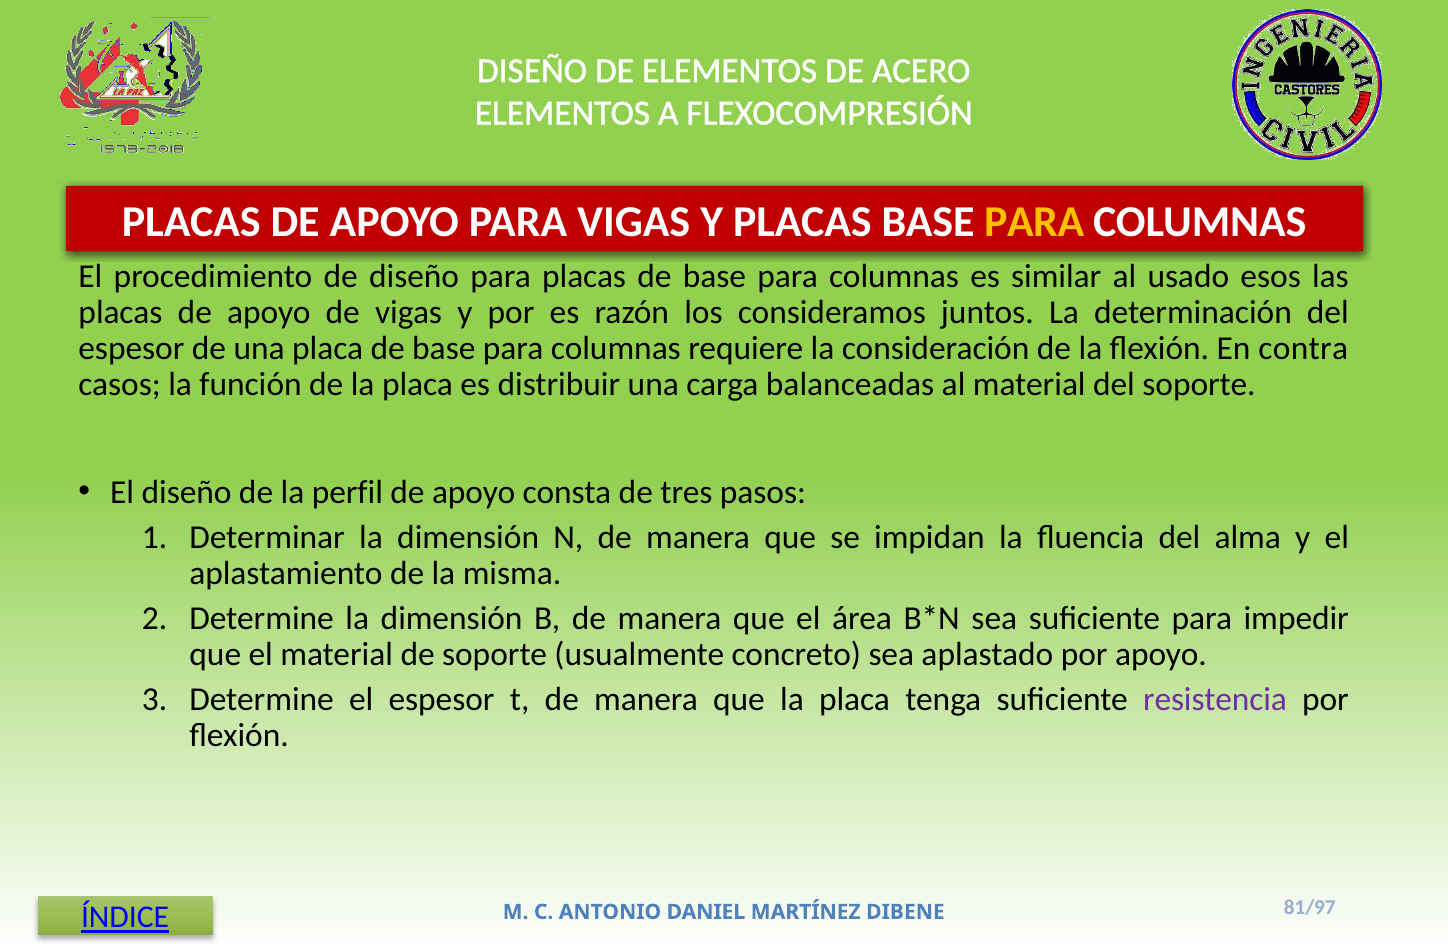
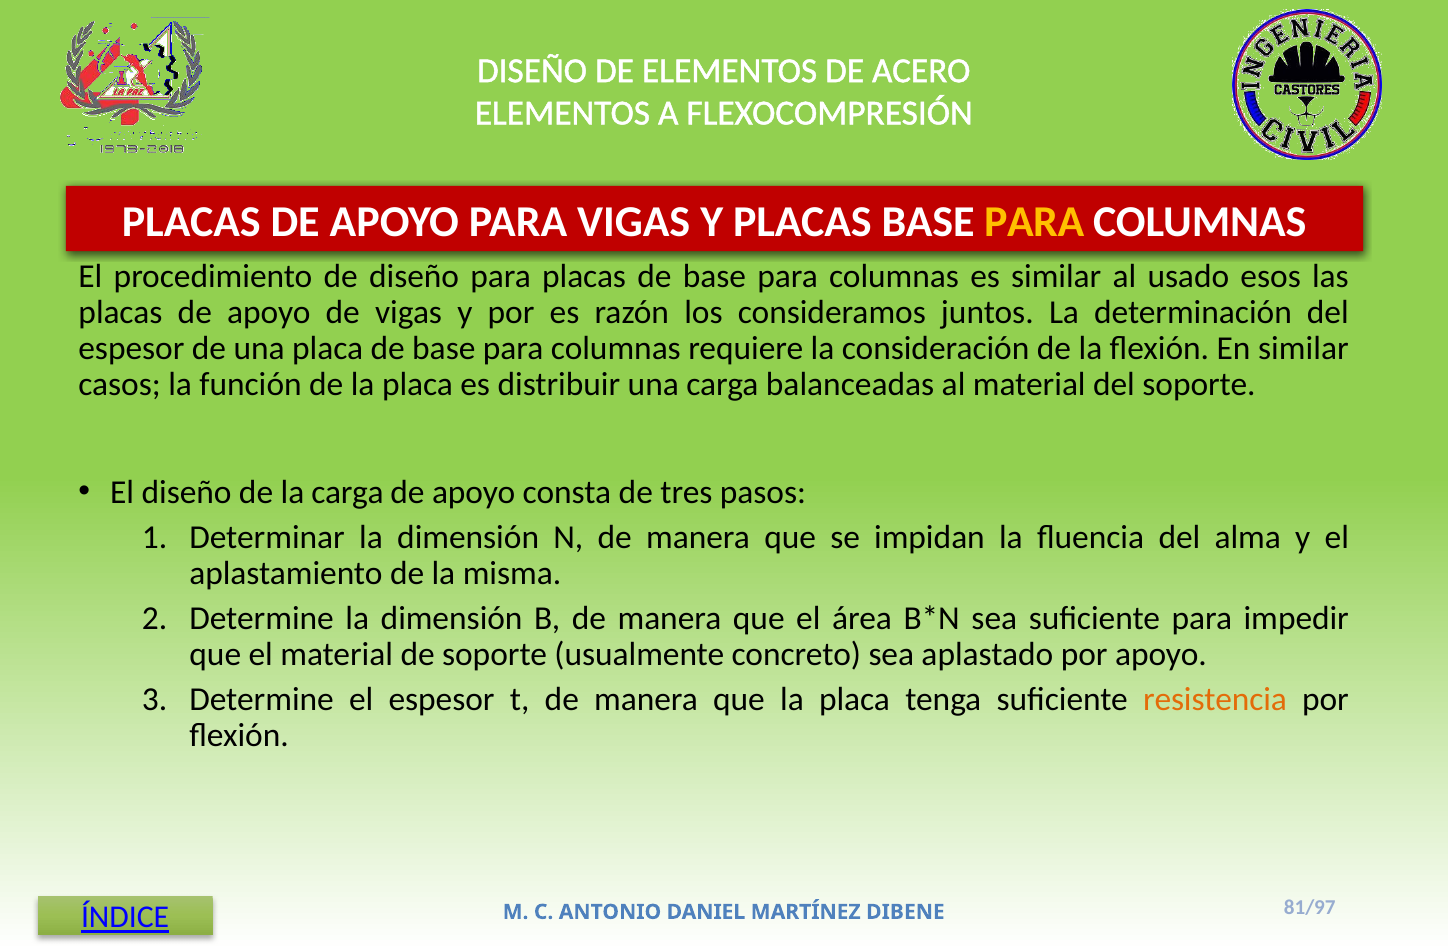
En contra: contra -> similar (1303, 349)
la perfil: perfil -> carga (347, 492)
resistencia colour: purple -> orange (1215, 699)
